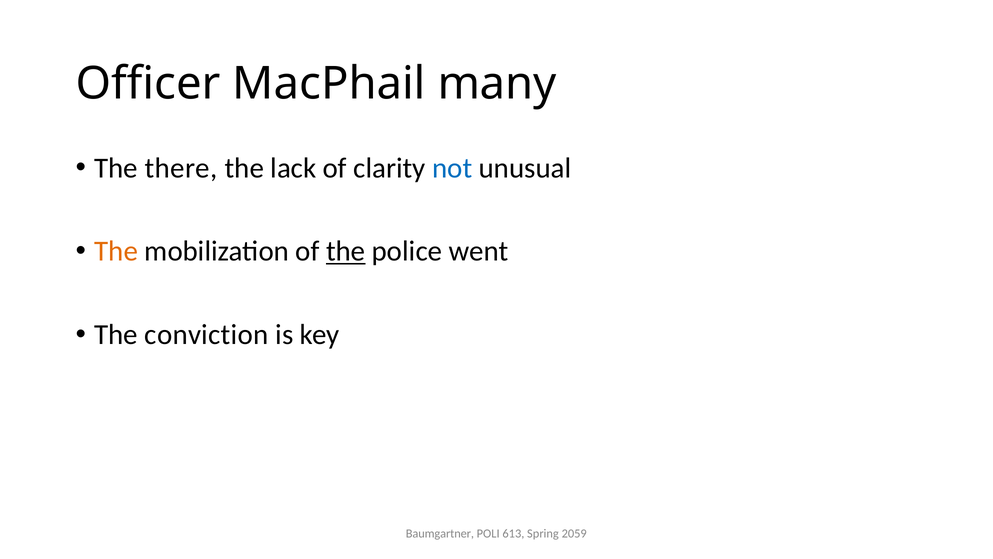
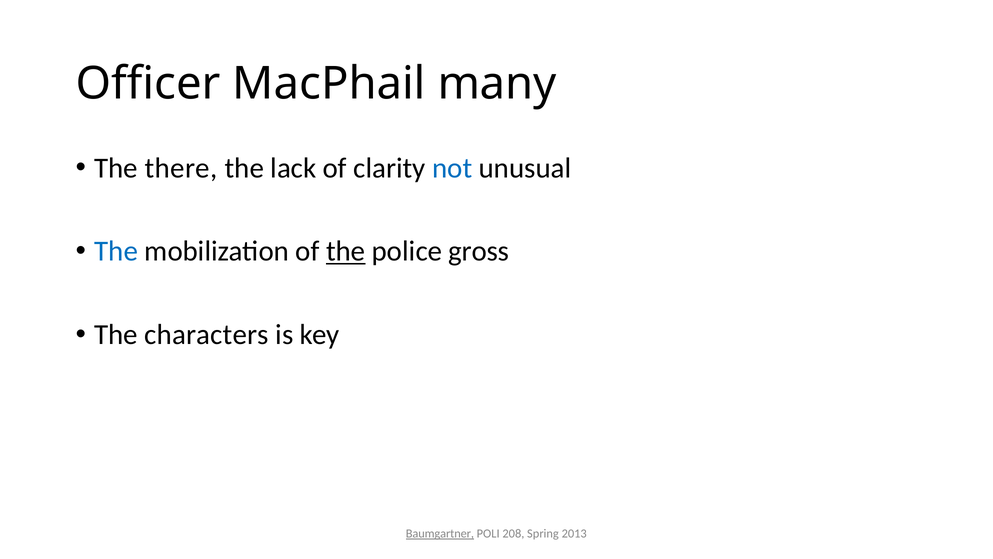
The colour: orange -> blue (116, 251)
went: went -> gross (479, 251)
conviction: conviction -> characters (207, 334)
Baumgartner underline: none -> present (440, 533)
613: 613 -> 208 (513, 533)
2059: 2059 -> 2013 (574, 533)
